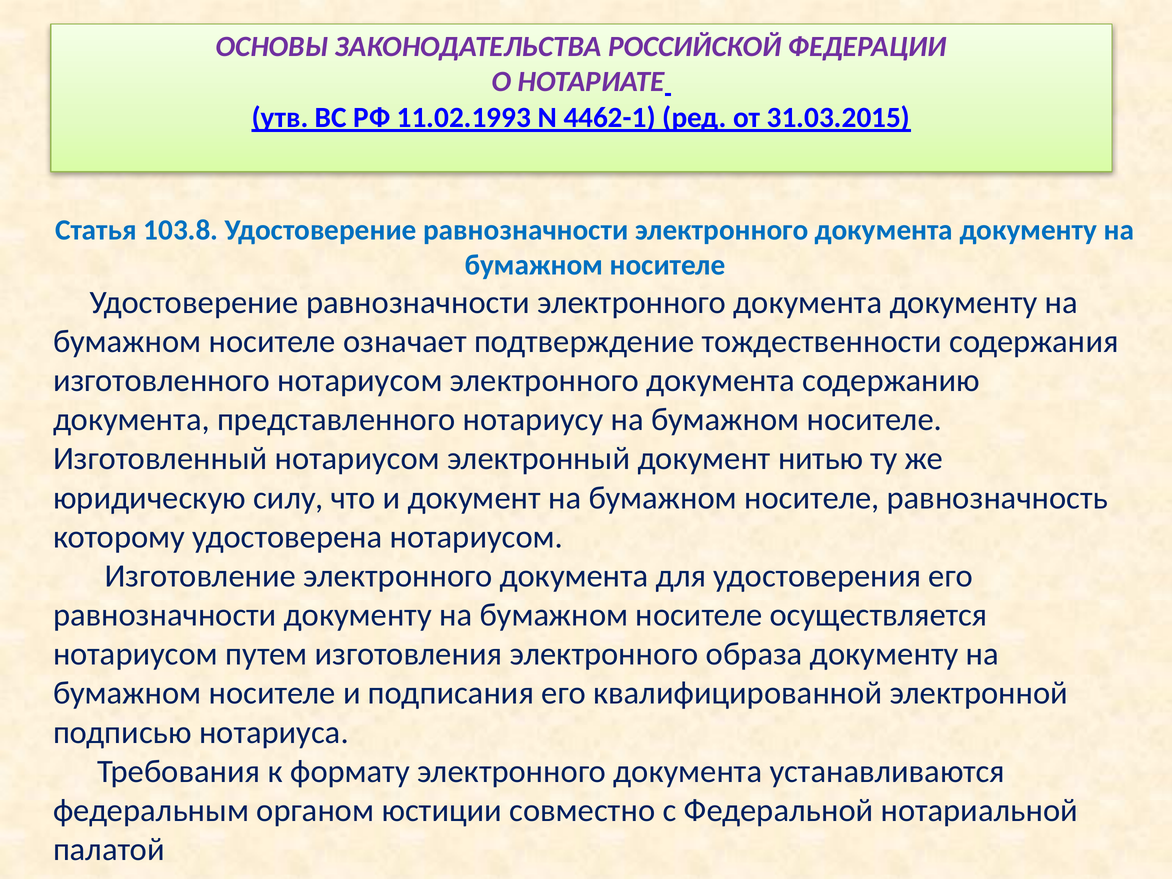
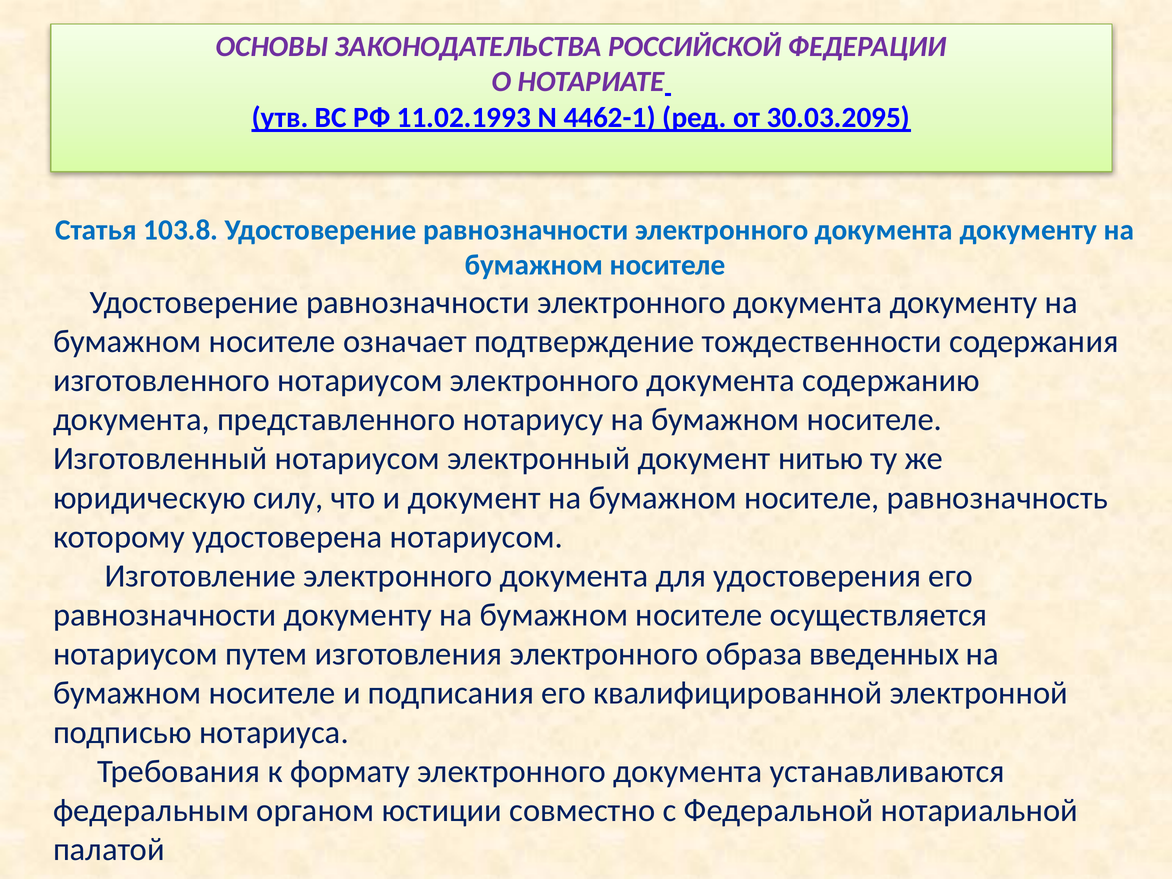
31.03.2015: 31.03.2015 -> 30.03.2095 (838, 118)
образа документу: документу -> введенных (884, 654)
